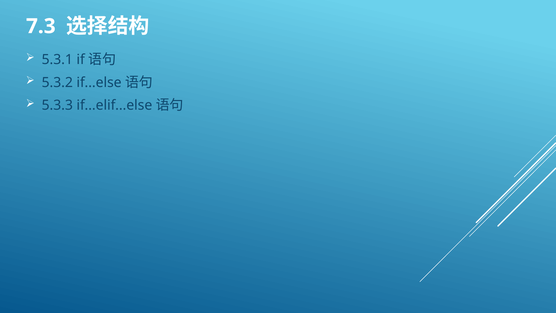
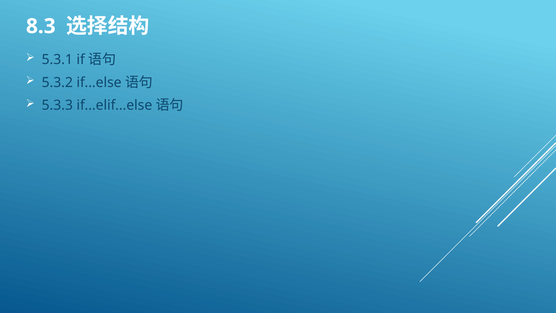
7.3: 7.3 -> 8.3 (41, 26)
